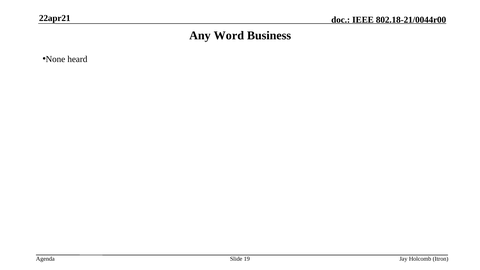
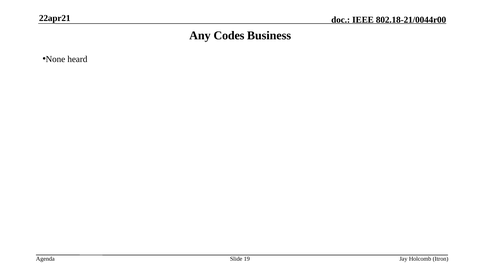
Word: Word -> Codes (229, 36)
